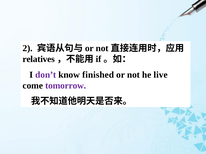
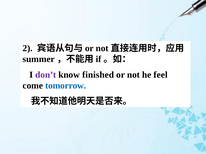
relatives: relatives -> summer (39, 59)
live: live -> feel (161, 75)
tomorrow colour: purple -> blue (66, 86)
